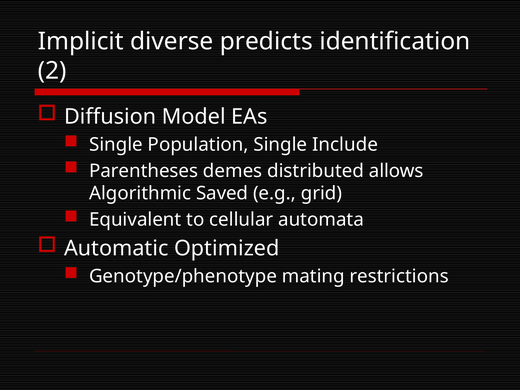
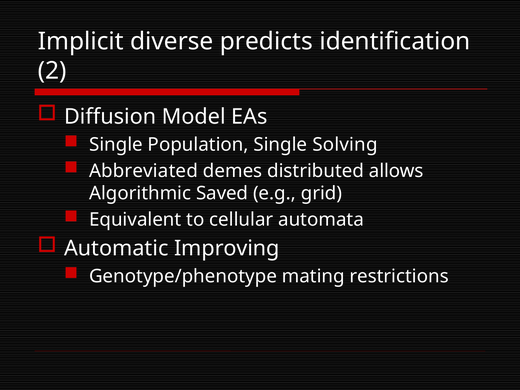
Include: Include -> Solving (345, 145)
Parentheses: Parentheses -> Abbreviated (143, 171)
Optimized: Optimized -> Improving (227, 248)
